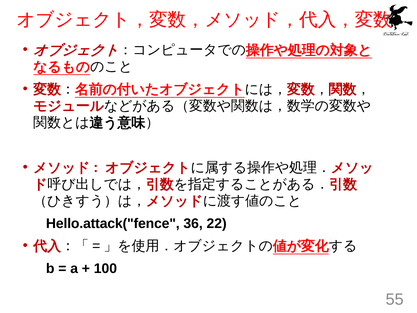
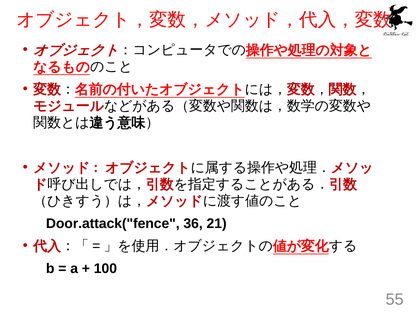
Hello.attack("fence: Hello.attack("fence -> Door.attack("fence (113, 223)
22: 22 -> 21 (217, 223)
